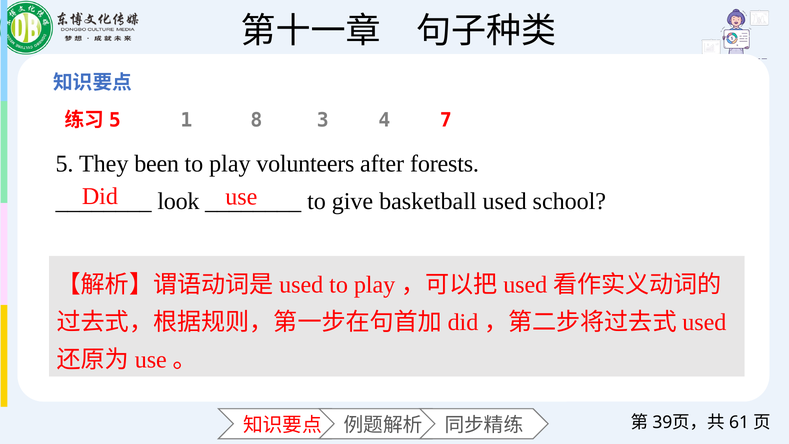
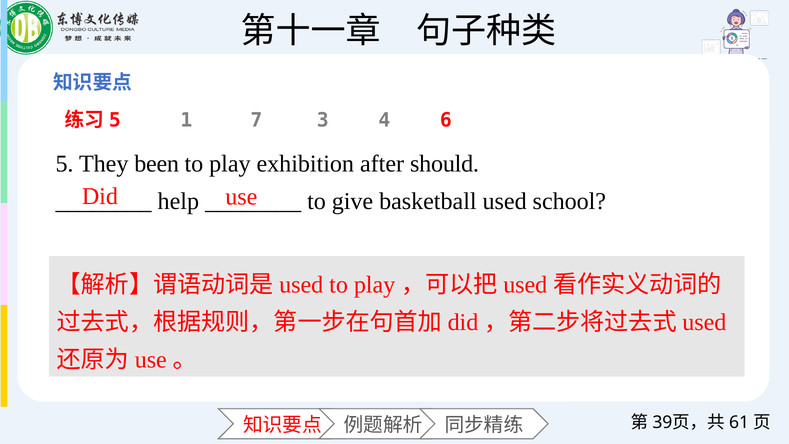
8: 8 -> 7 (256, 120)
7: 7 -> 6 (446, 120)
volunteers: volunteers -> exhibition (305, 164)
forests: forests -> should (445, 164)
look: look -> help (178, 201)
